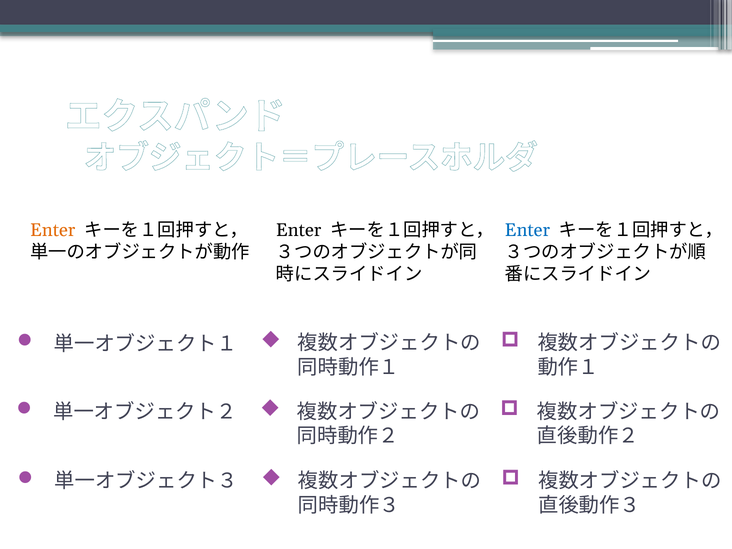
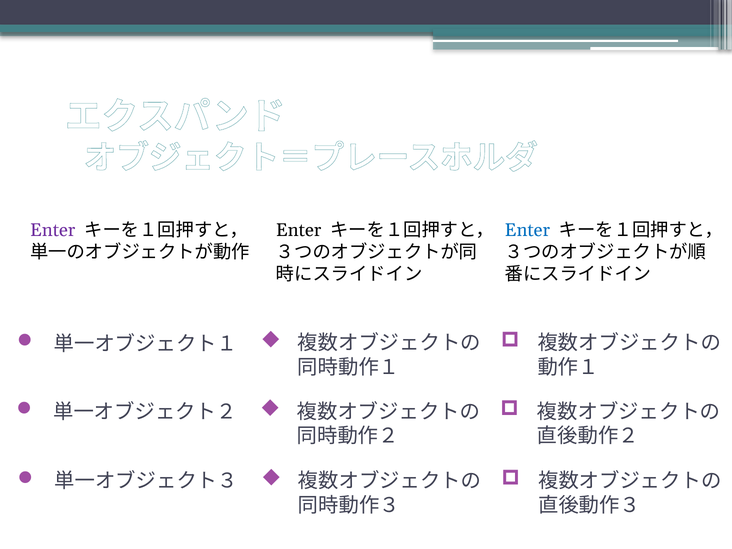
Enter colour: orange -> purple (53, 230)
